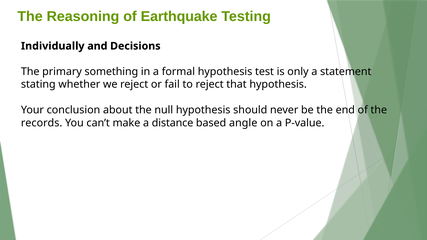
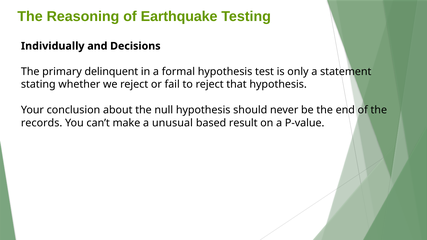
something: something -> delinquent (111, 72)
distance: distance -> unusual (172, 123)
angle: angle -> result (243, 123)
